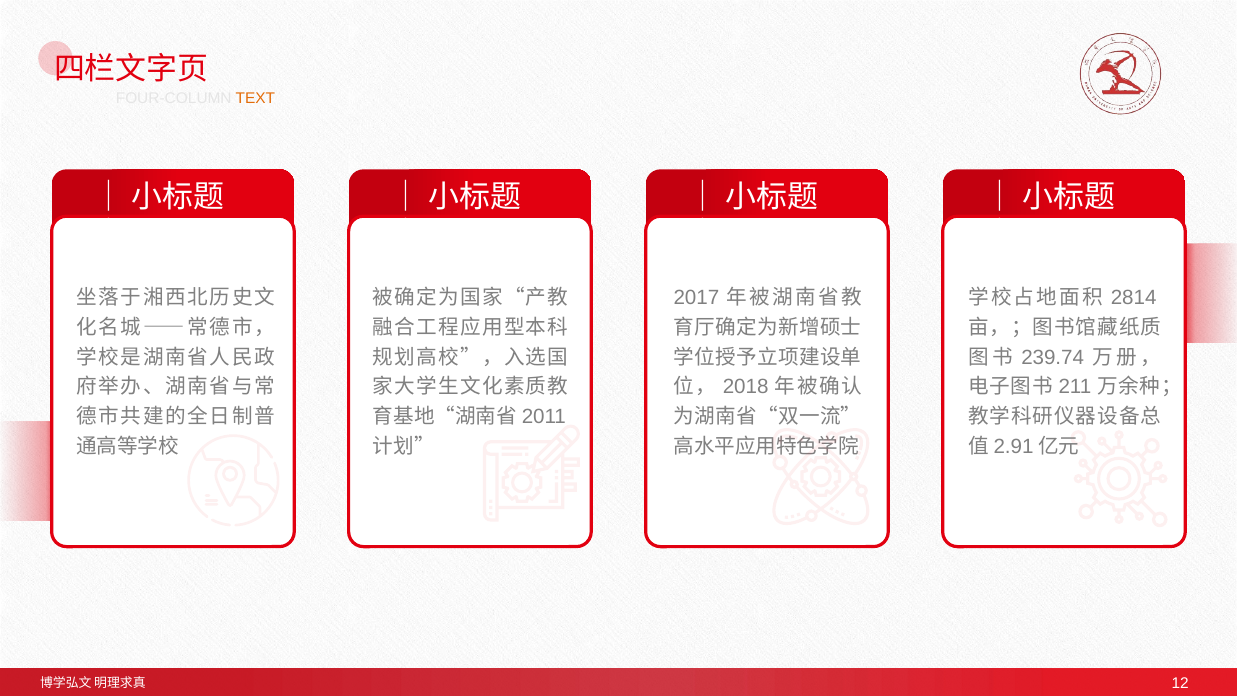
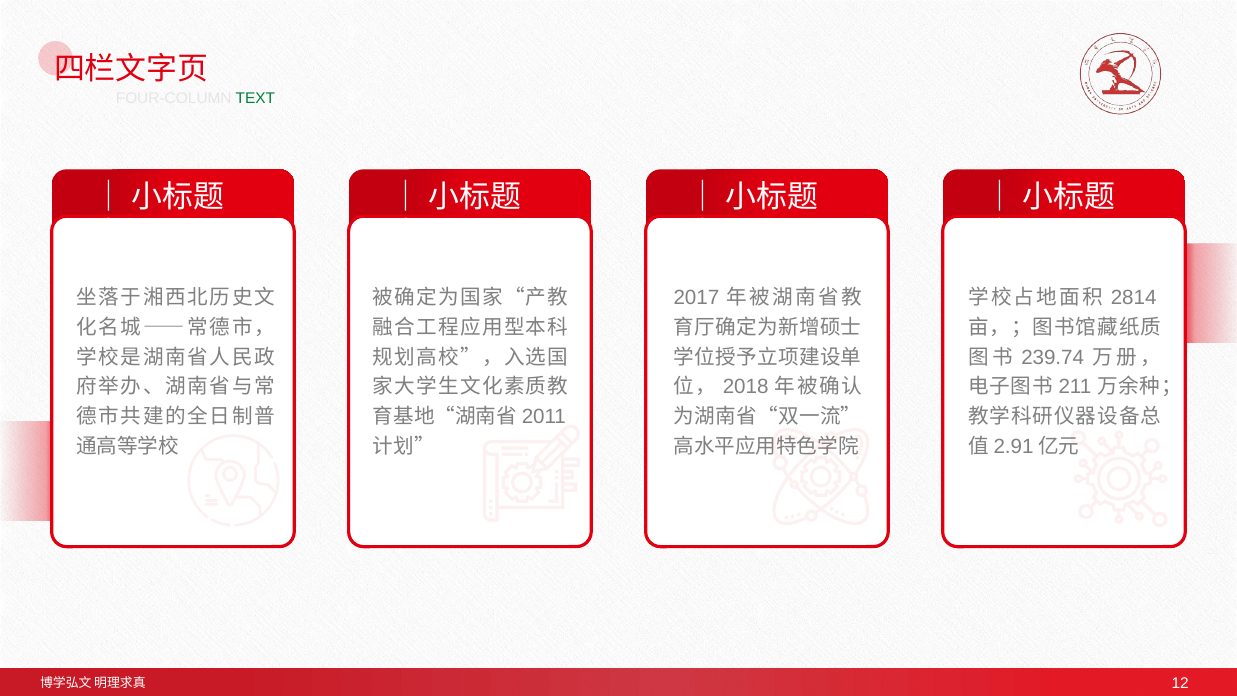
TEXT colour: orange -> green (255, 98)
